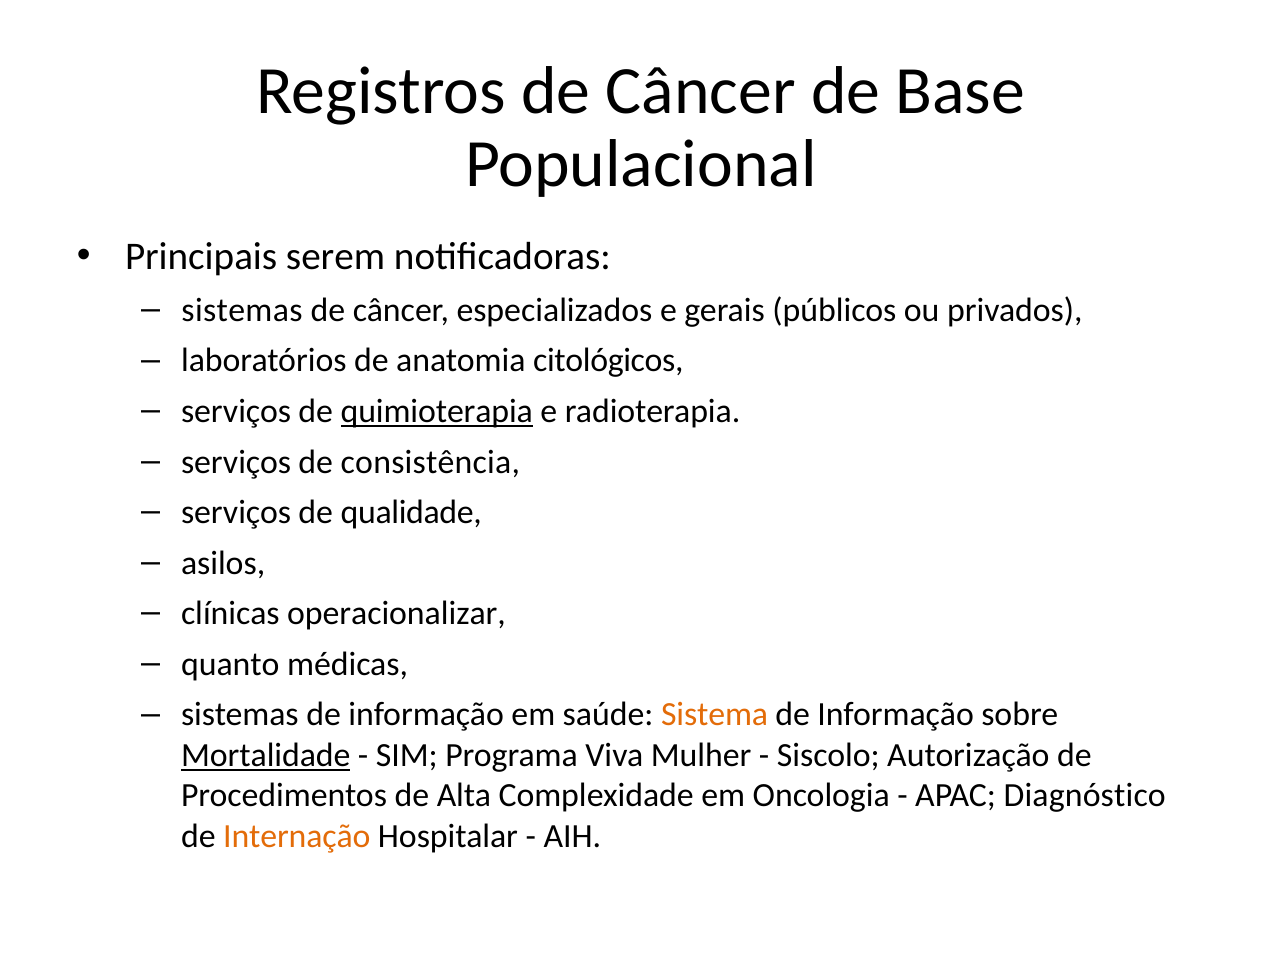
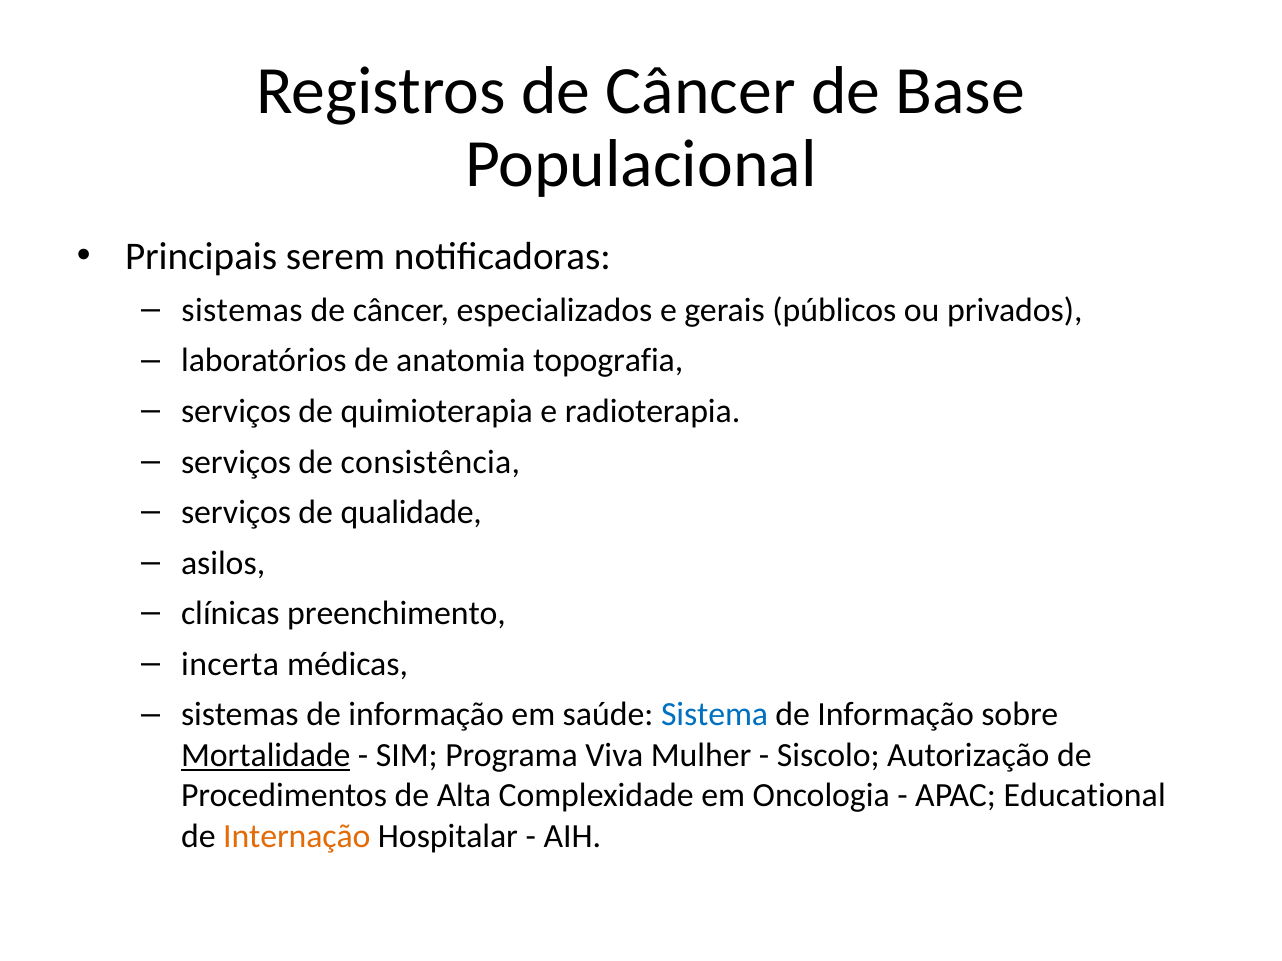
citológicos: citológicos -> topografia (608, 361)
quimioterapia underline: present -> none (437, 412)
operacionalizar: operacionalizar -> preenchimento (397, 614)
quanto: quanto -> incerta (230, 664)
Sistema colour: orange -> blue (715, 715)
Diagnóstico: Diagnóstico -> Educational (1085, 796)
